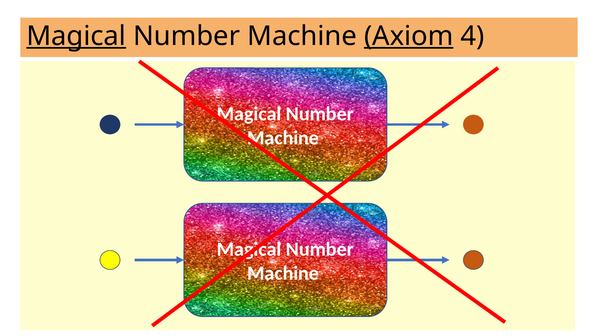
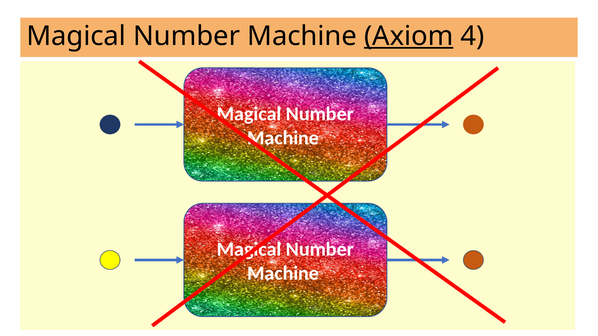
Magical underline: present -> none (76, 36)
